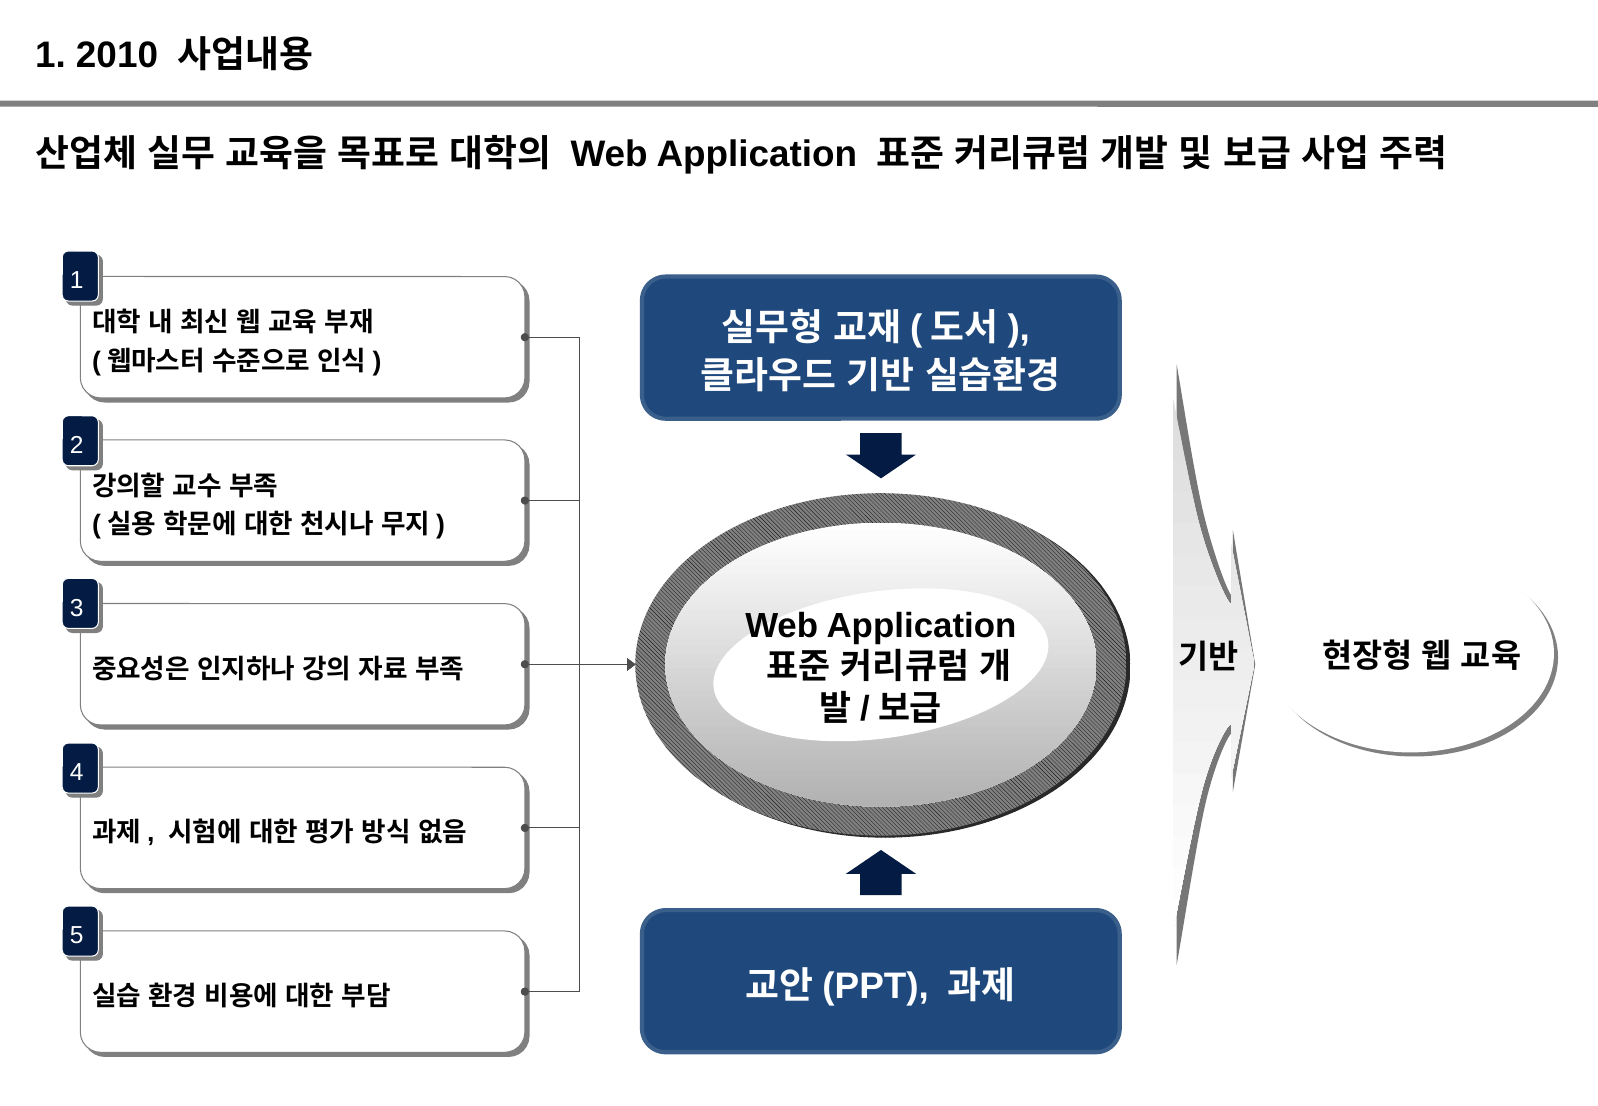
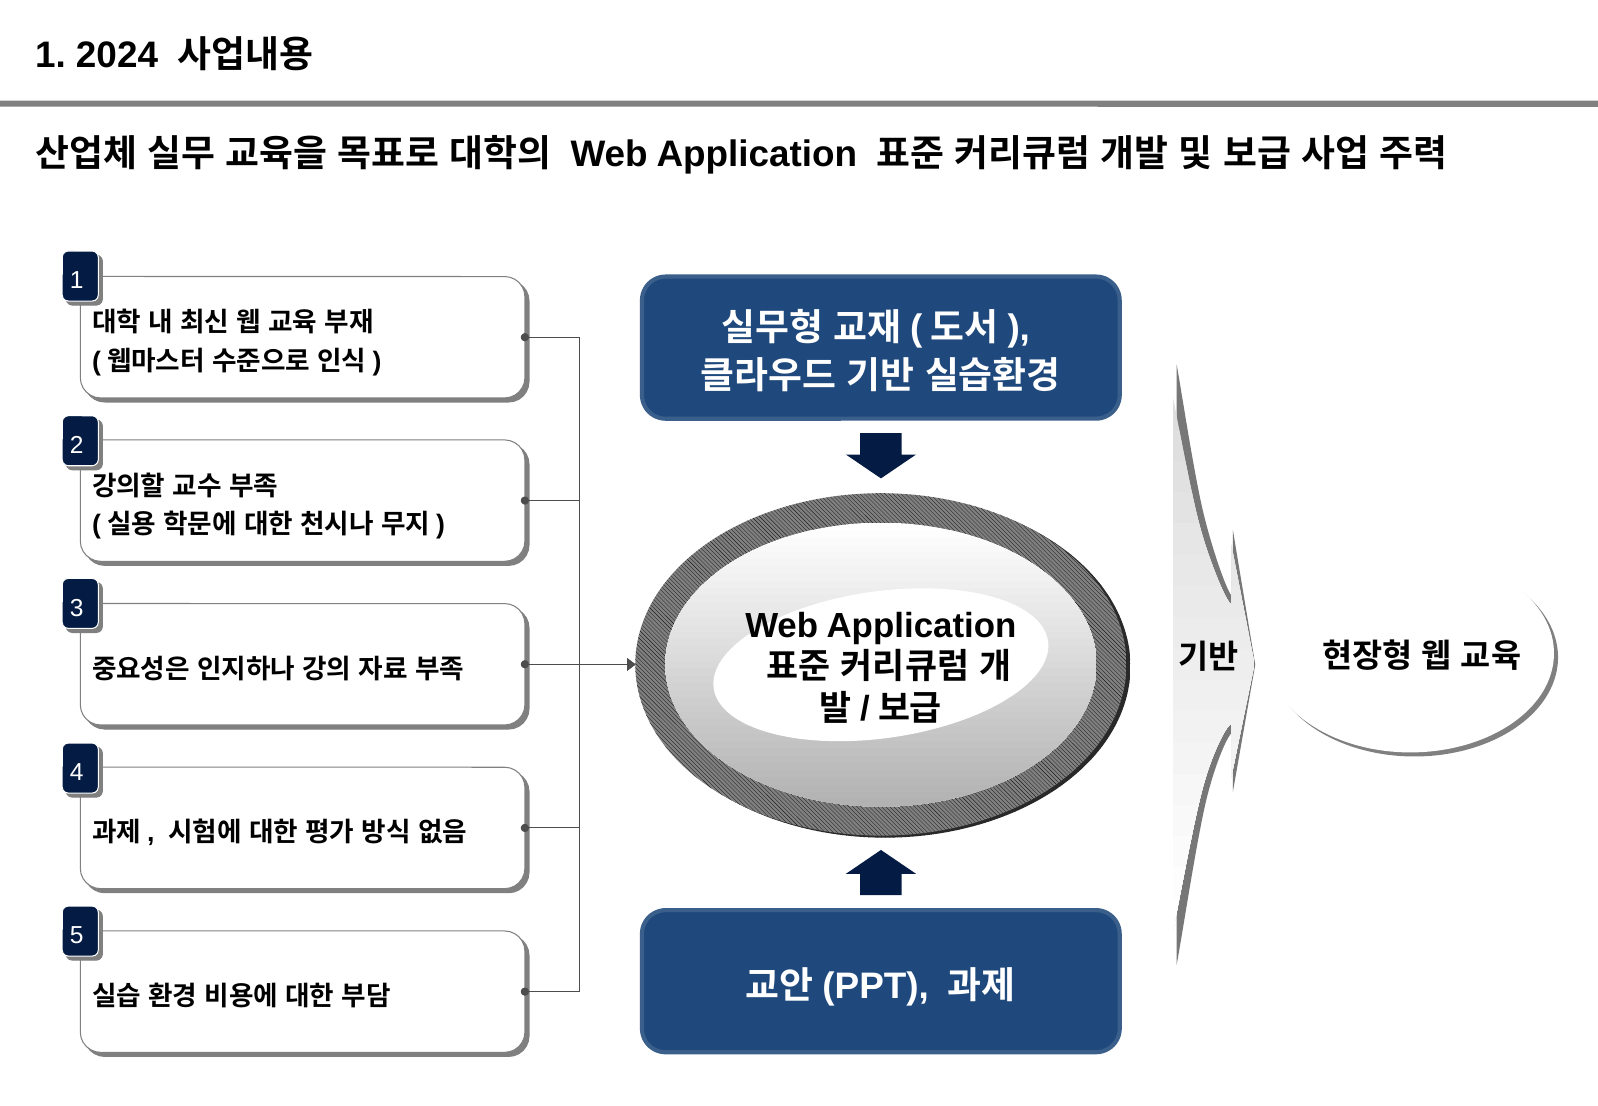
2010: 2010 -> 2024 (117, 55)
